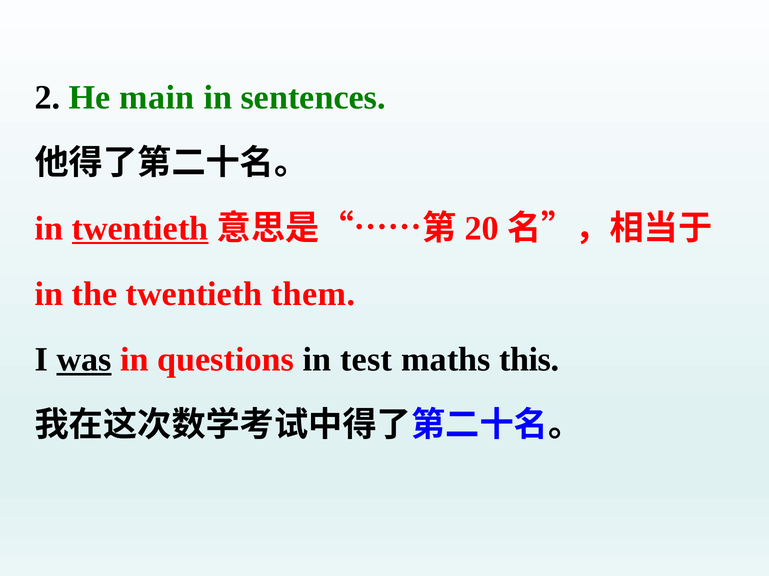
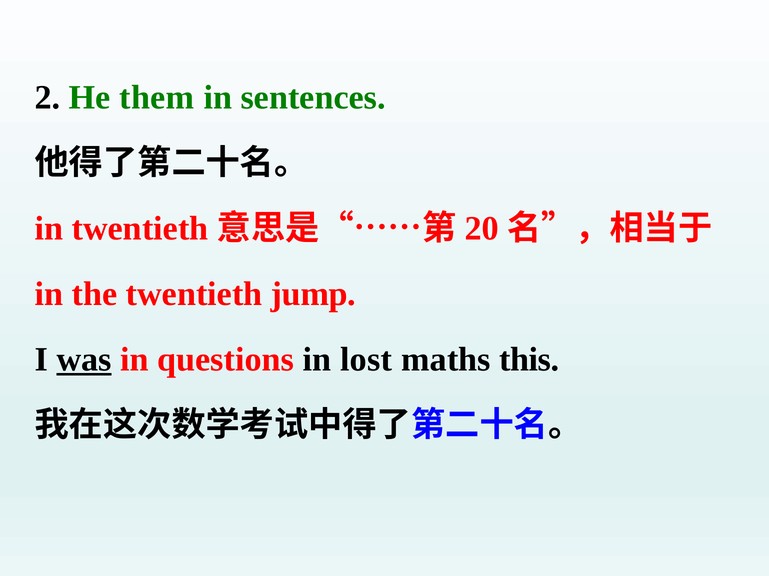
main: main -> them (157, 97)
twentieth underline: present -> none (140, 229)
them: them -> jump (313, 294)
test: test -> lost (366, 360)
